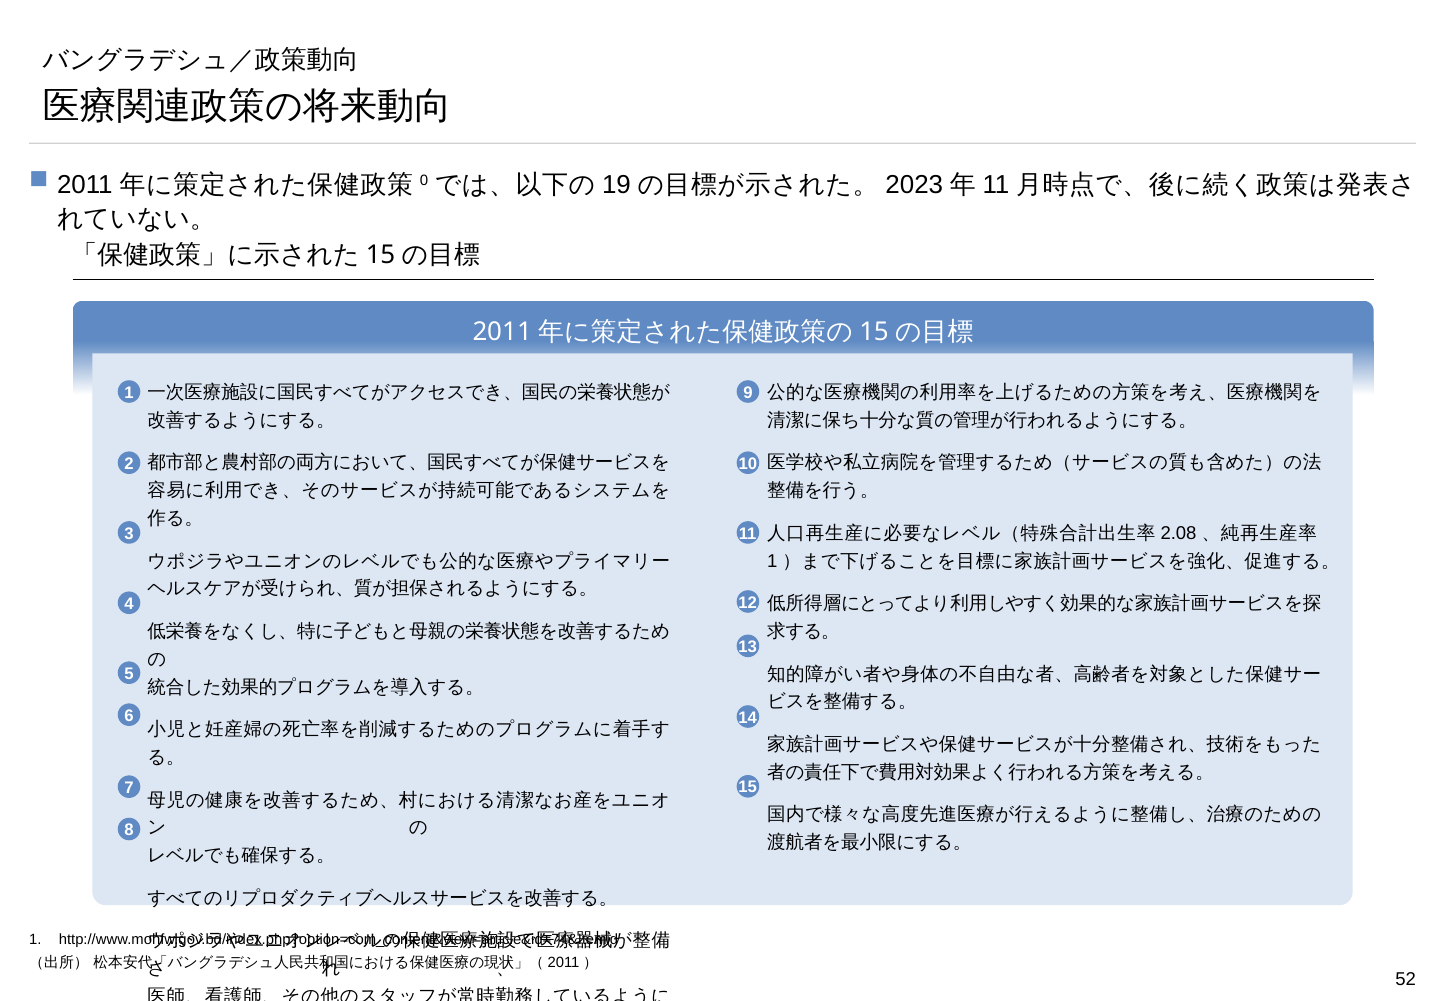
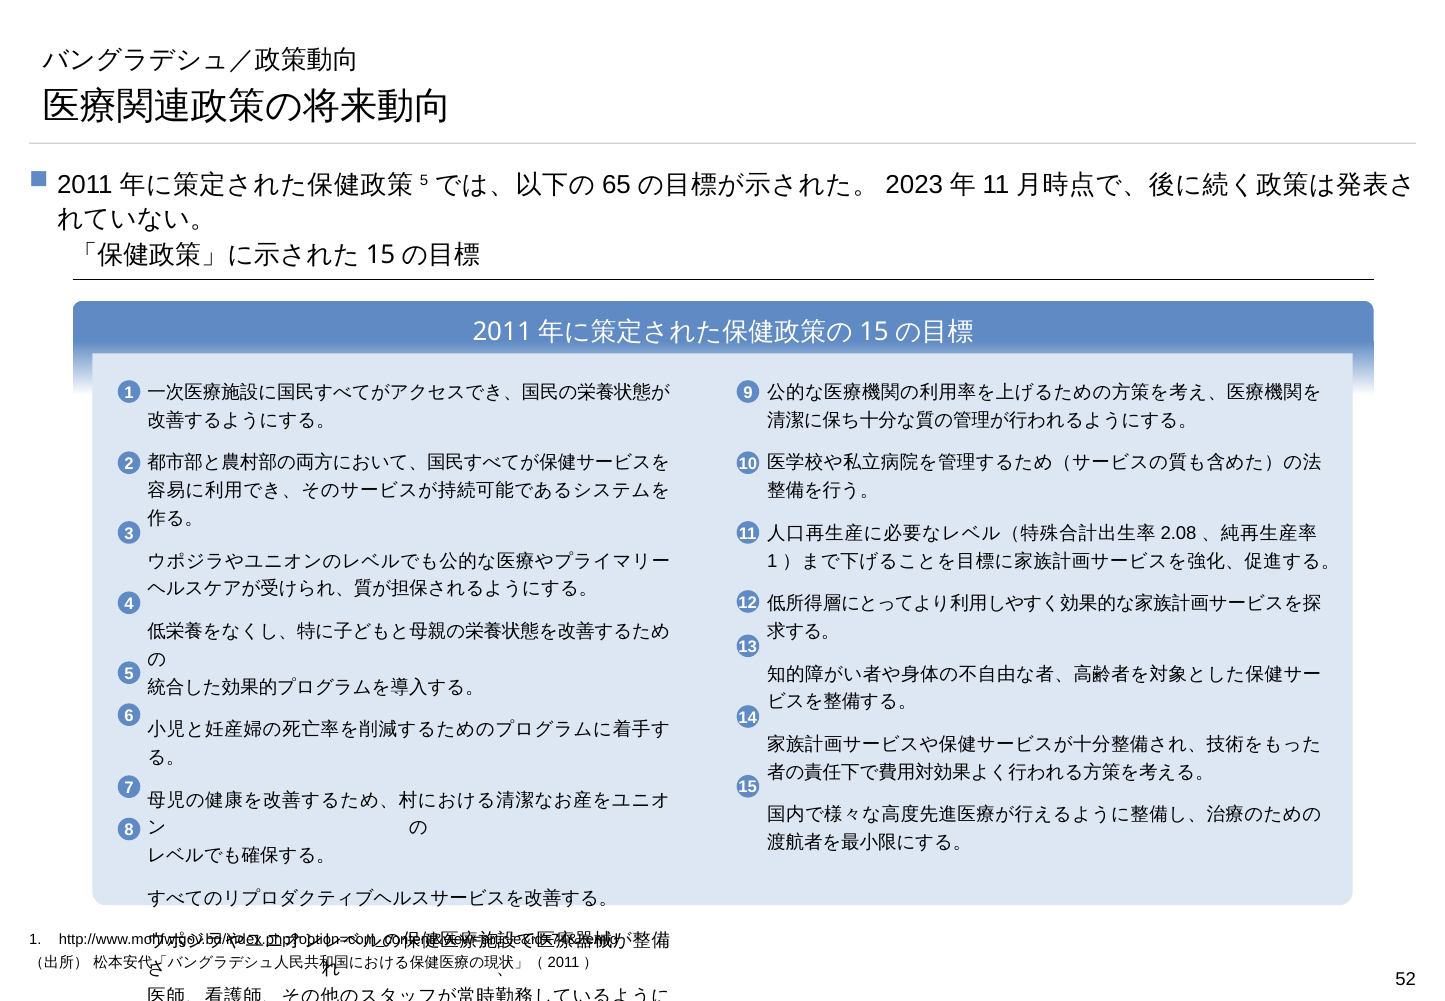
0: 0 -> 5 (424, 180)
19: 19 -> 65 (616, 184)
